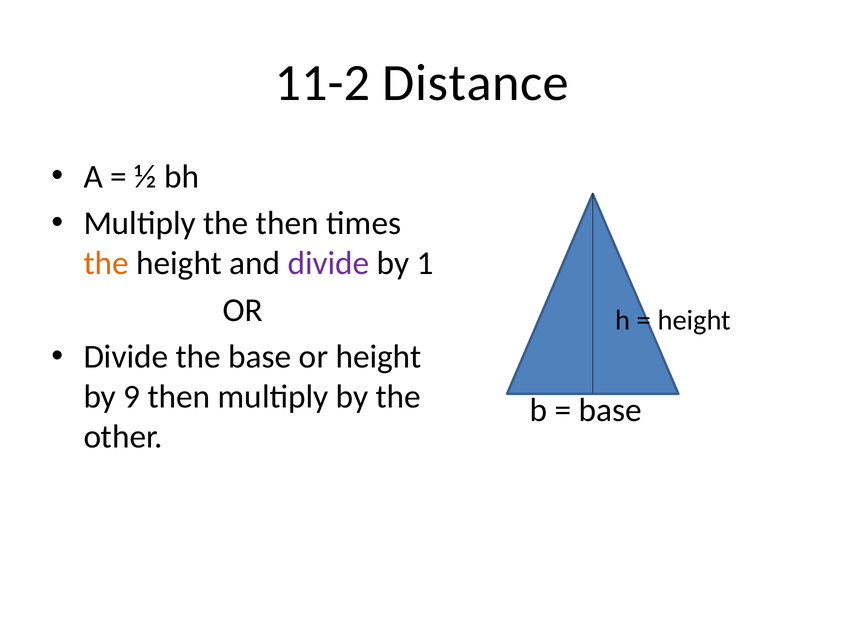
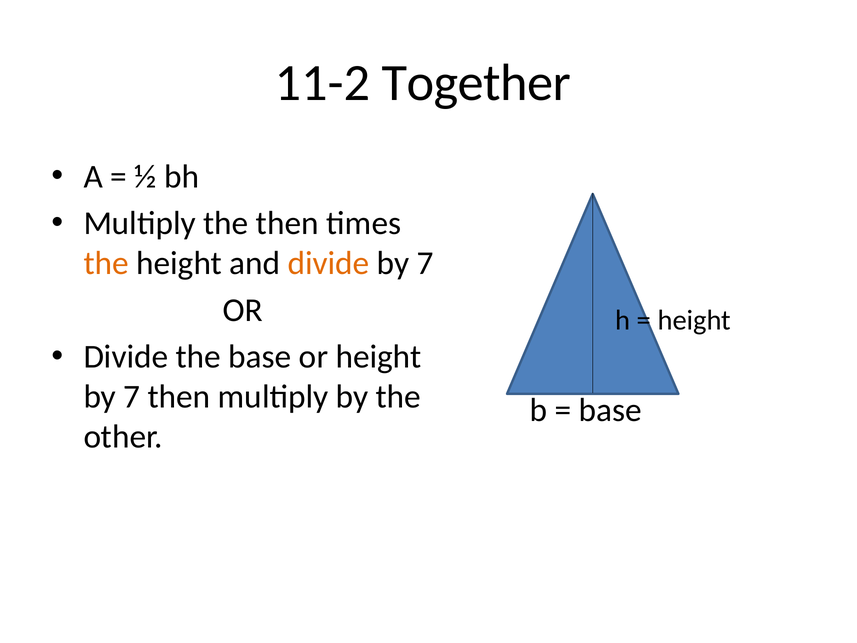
Distance: Distance -> Together (476, 83)
divide colour: purple -> orange (329, 263)
1: 1 -> 7 (425, 263)
9: 9 -> 7 (132, 397)
